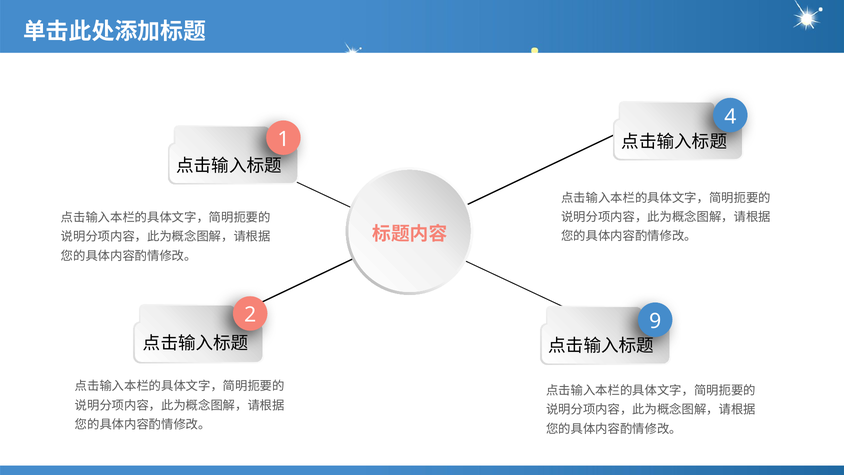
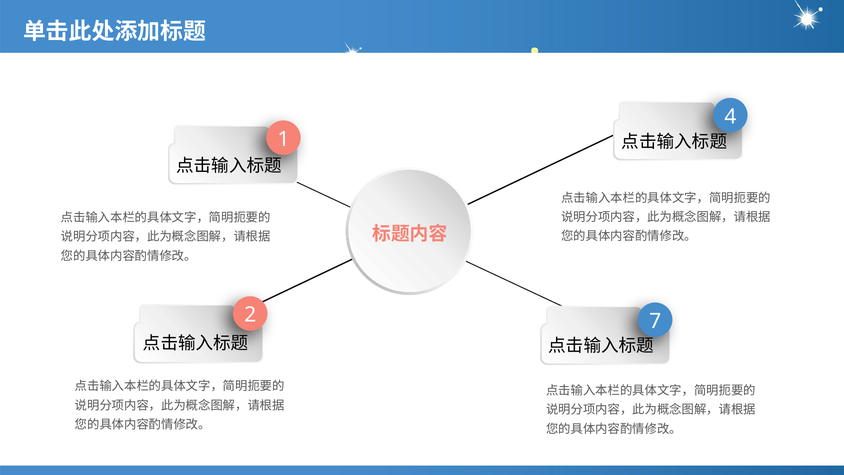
9: 9 -> 7 (655, 321)
